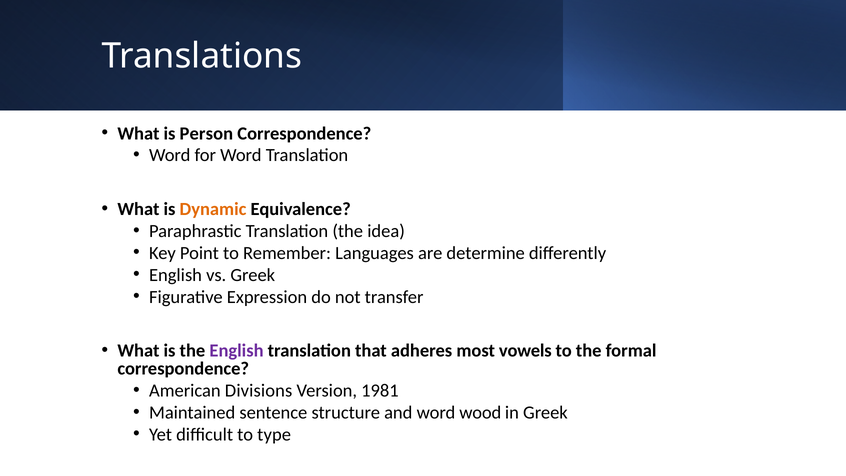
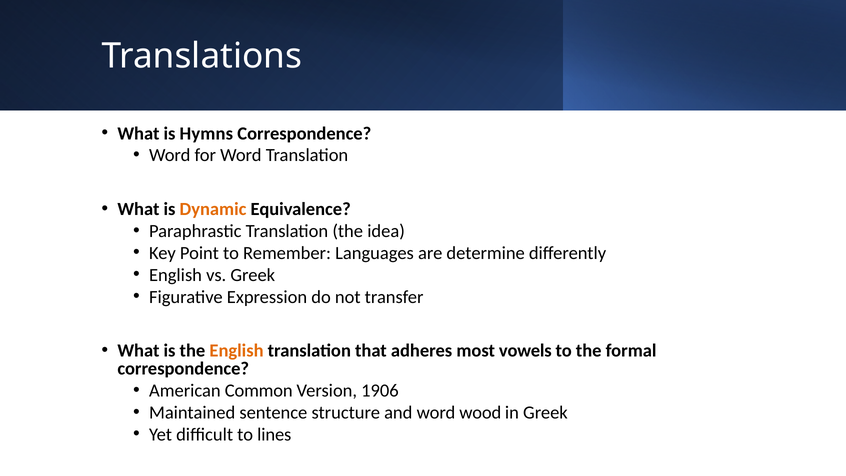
Person: Person -> Hymns (206, 133)
English colour: purple -> orange (237, 351)
Divisions: Divisions -> Common (259, 391)
1981: 1981 -> 1906 (380, 391)
type: type -> lines (274, 434)
